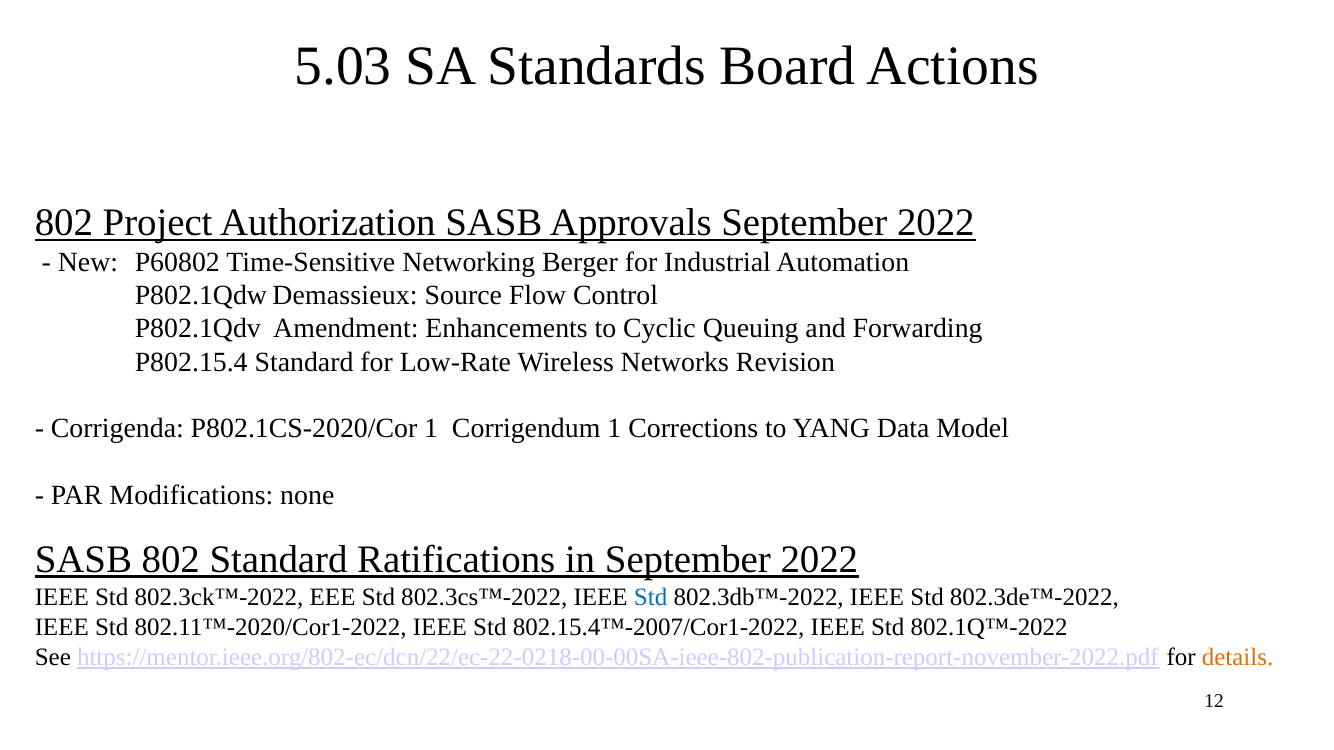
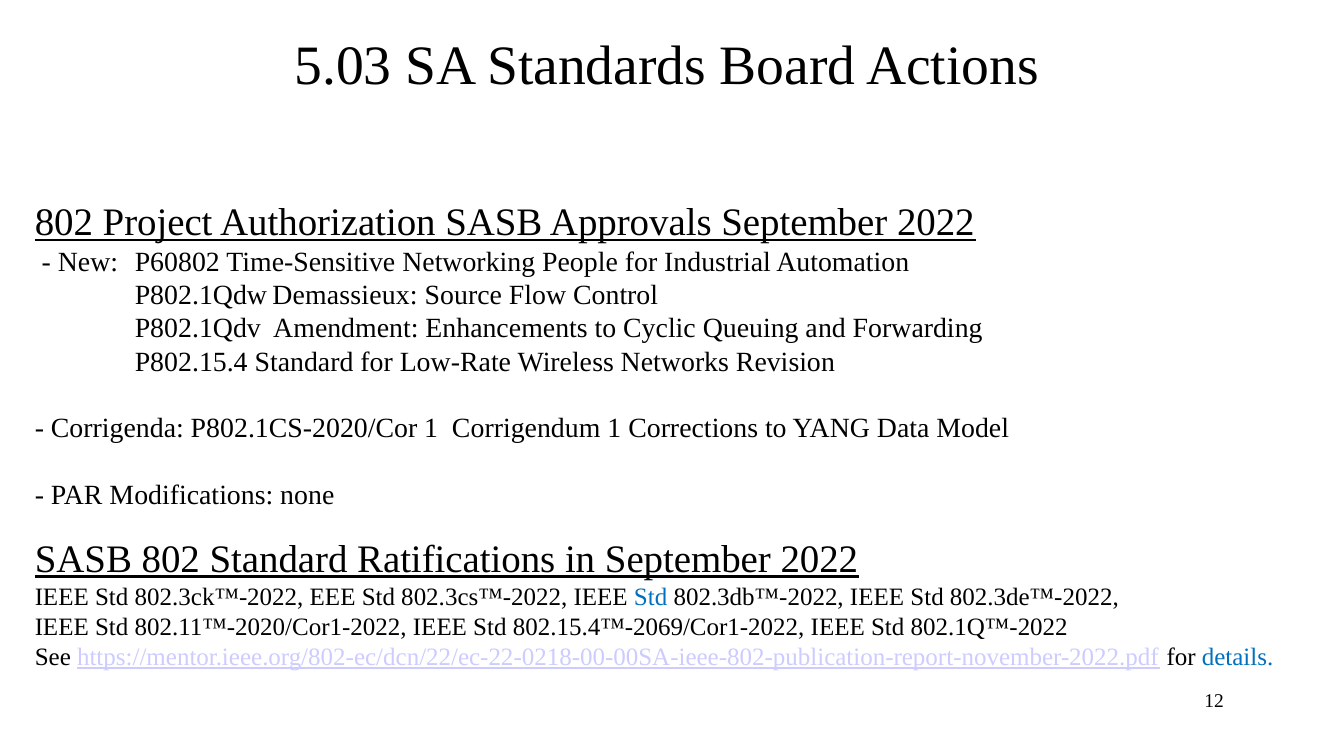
Berger: Berger -> People (580, 262)
802.15.4™-2007/Cor1-2022: 802.15.4™-2007/Cor1-2022 -> 802.15.4™-2069/Cor1-2022 (659, 627)
details colour: orange -> blue (1238, 657)
